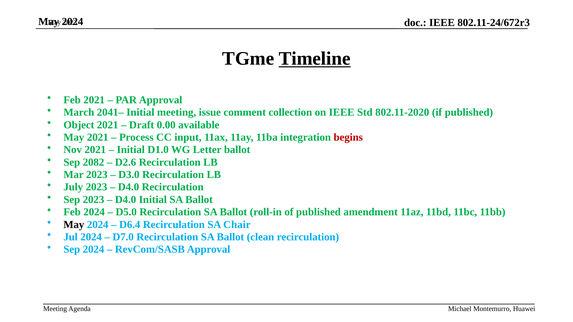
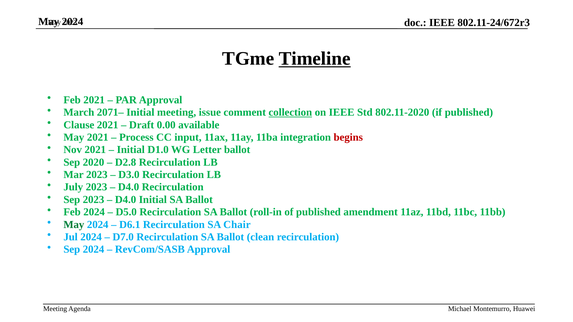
2041–: 2041– -> 2071– (110, 112)
collection underline: none -> present (290, 112)
Object: Object -> Clause (79, 125)
2082: 2082 -> 2020 (93, 162)
D2.6: D2.6 -> D2.8 (126, 162)
May colour: black -> green (74, 225)
D6.4: D6.4 -> D6.1 (130, 225)
